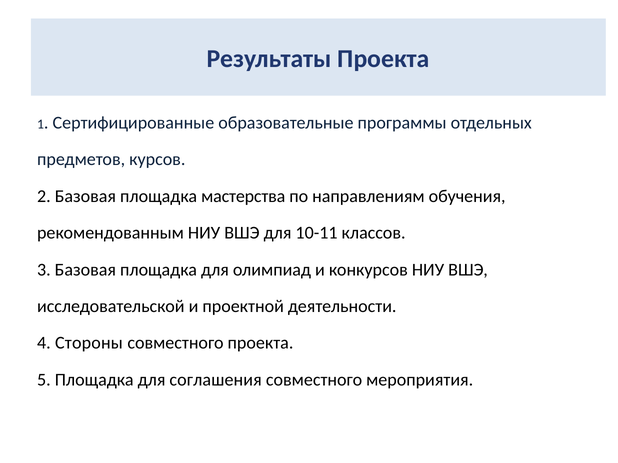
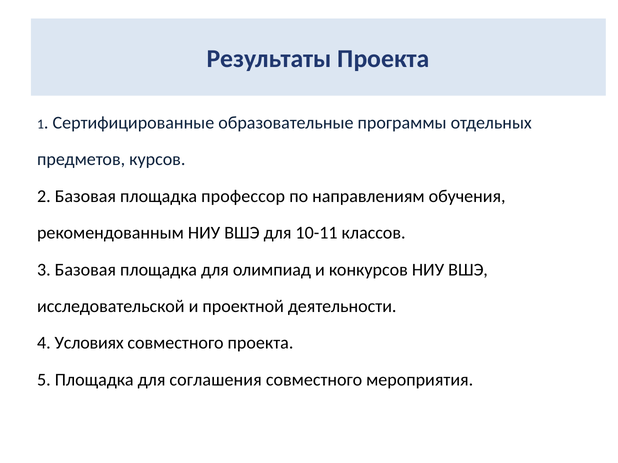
мастерства: мастерства -> профессор (243, 196)
Стороны: Стороны -> Условиях (89, 343)
